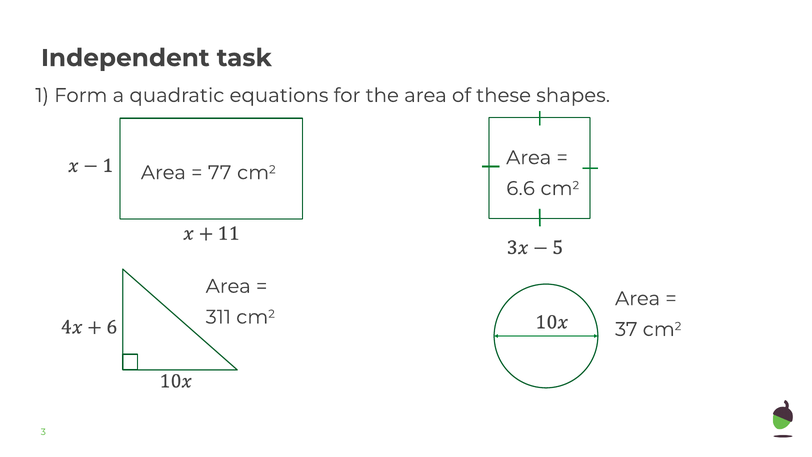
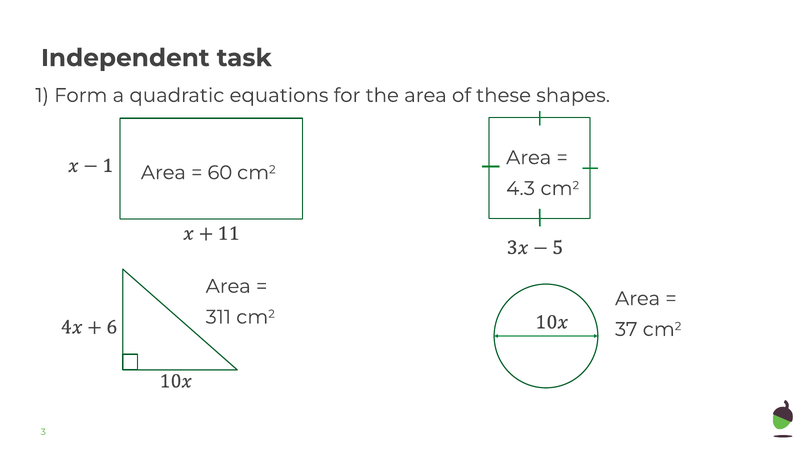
77: 77 -> 60 (220, 173)
6.6: 6.6 -> 4.3 (521, 188)
